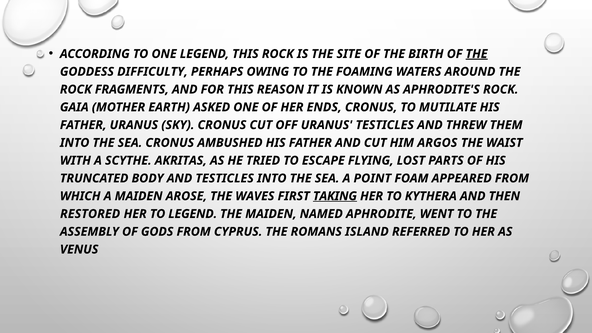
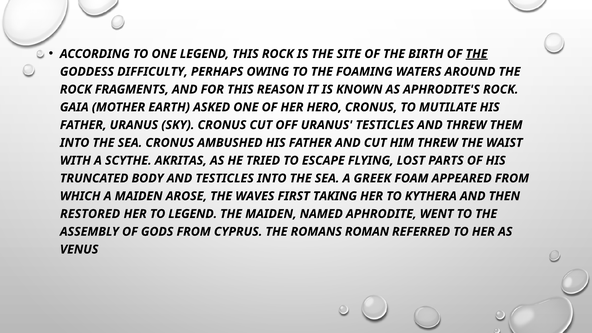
ENDS: ENDS -> HERO (324, 107)
HIM ARGOS: ARGOS -> THREW (437, 143)
POINT: POINT -> GREEK (372, 178)
TAKING underline: present -> none (335, 196)
ISLAND: ISLAND -> ROMAN (367, 232)
